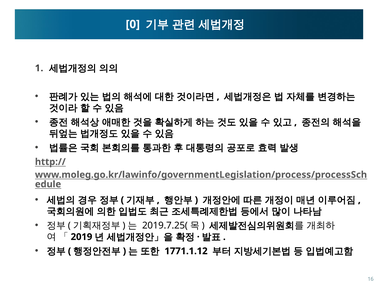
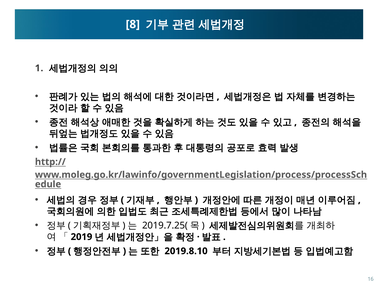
0: 0 -> 8 (133, 24)
1771.1.12: 1771.1.12 -> 2019.8.10 (186, 251)
